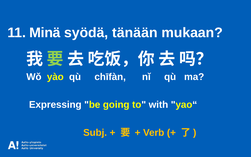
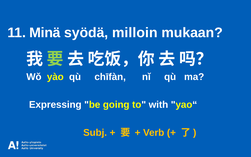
tänään: tänään -> milloin (135, 33)
